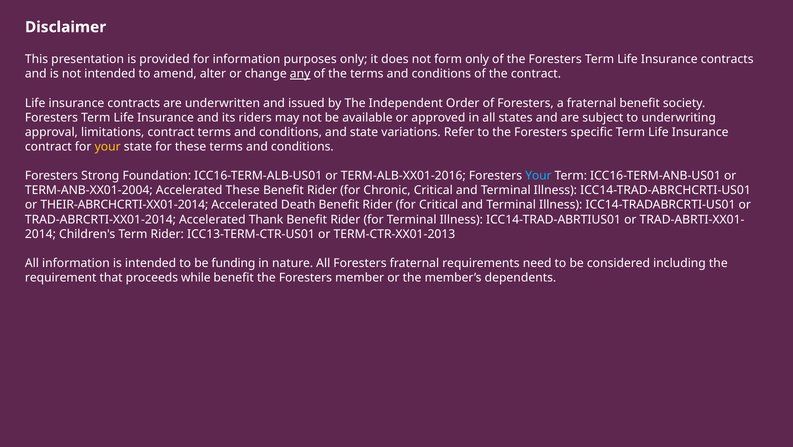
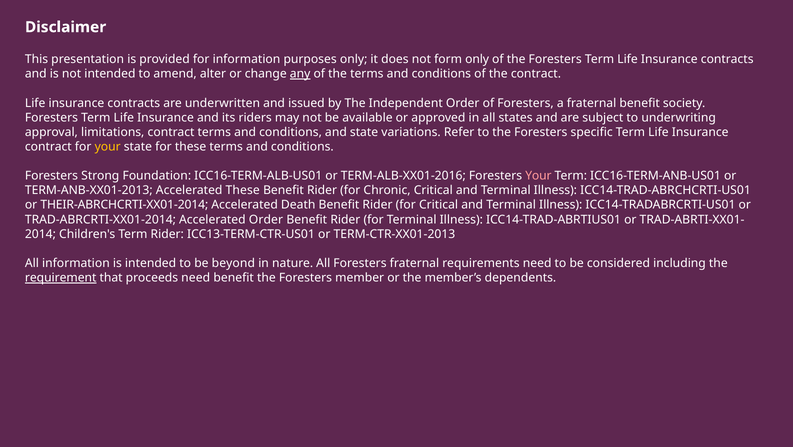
Your colour: light blue -> pink (538, 176)
TERM-ANB-XX01-2004: TERM-ANB-XX01-2004 -> TERM-ANB-XX01-2013 (89, 190)
Accelerated Thank: Thank -> Order (266, 219)
funding: funding -> beyond (233, 263)
requirement underline: none -> present (61, 277)
proceeds while: while -> need (196, 277)
